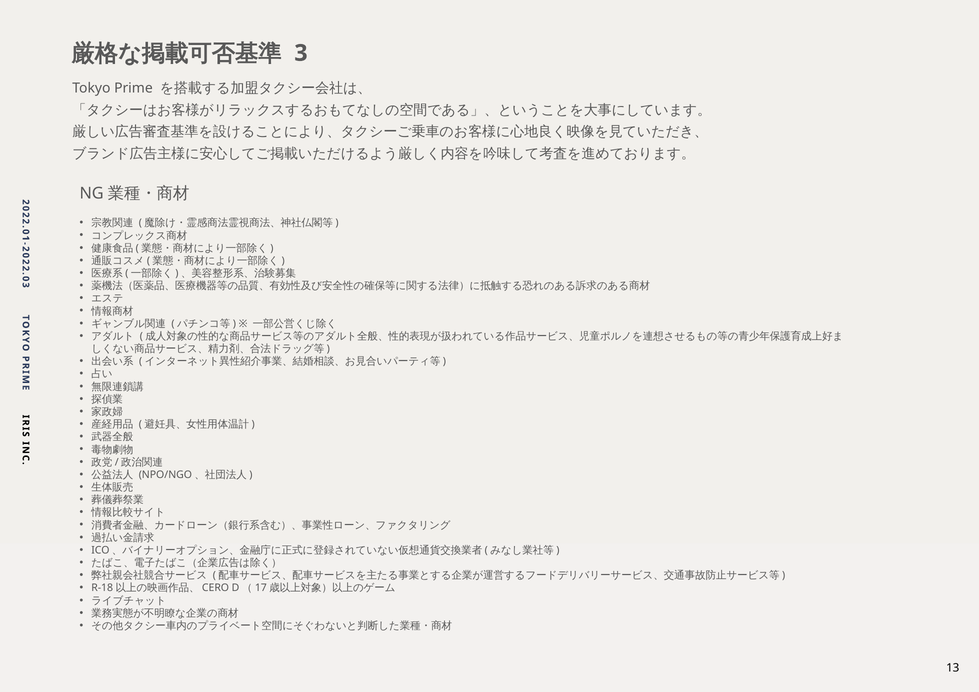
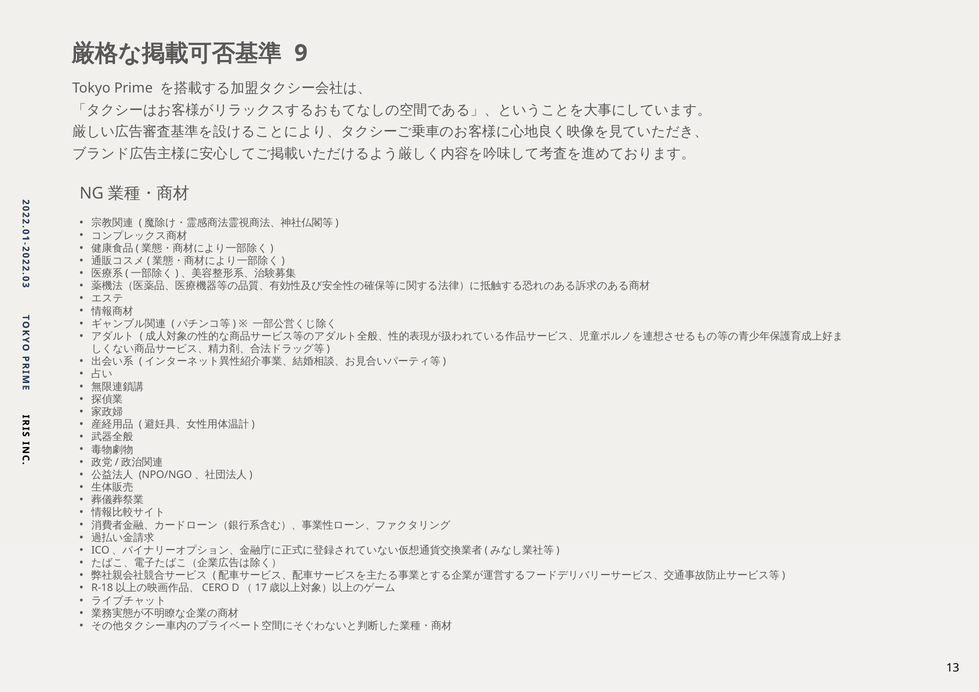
3: 3 -> 9 (301, 53)
